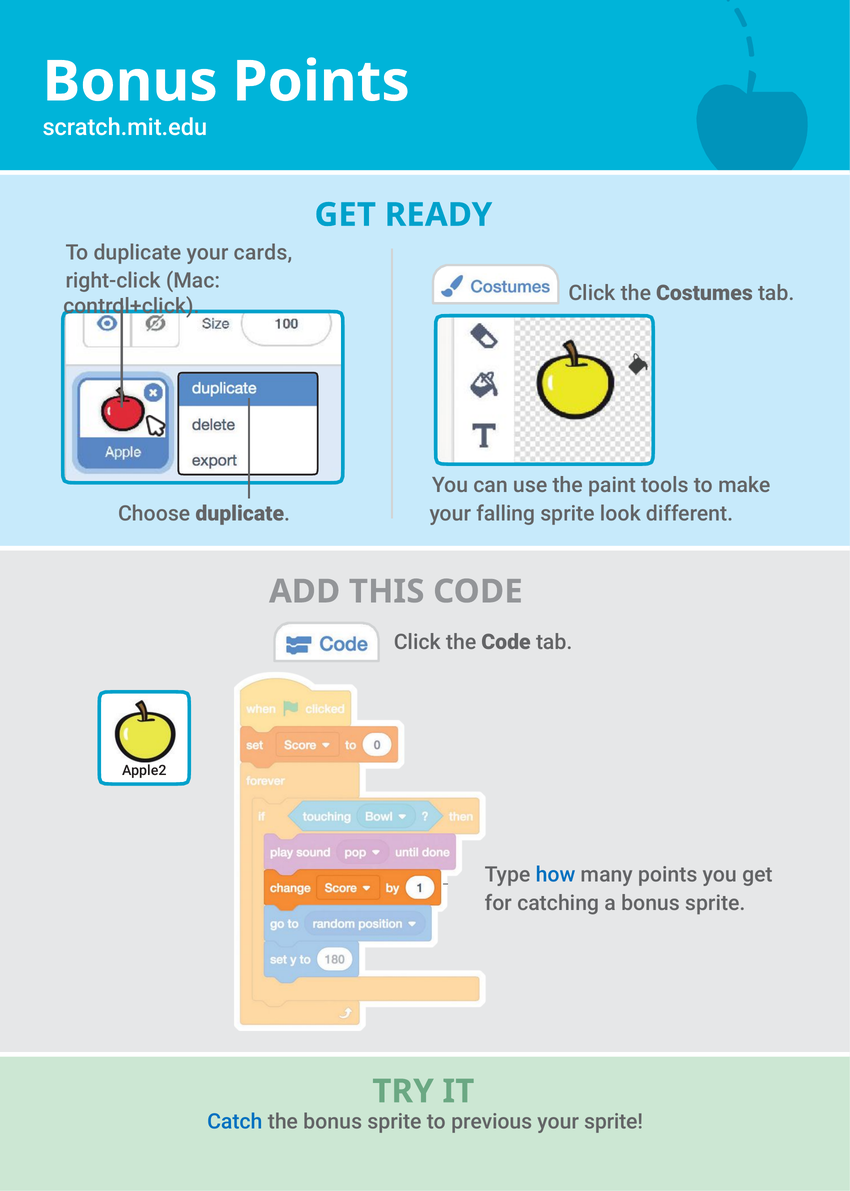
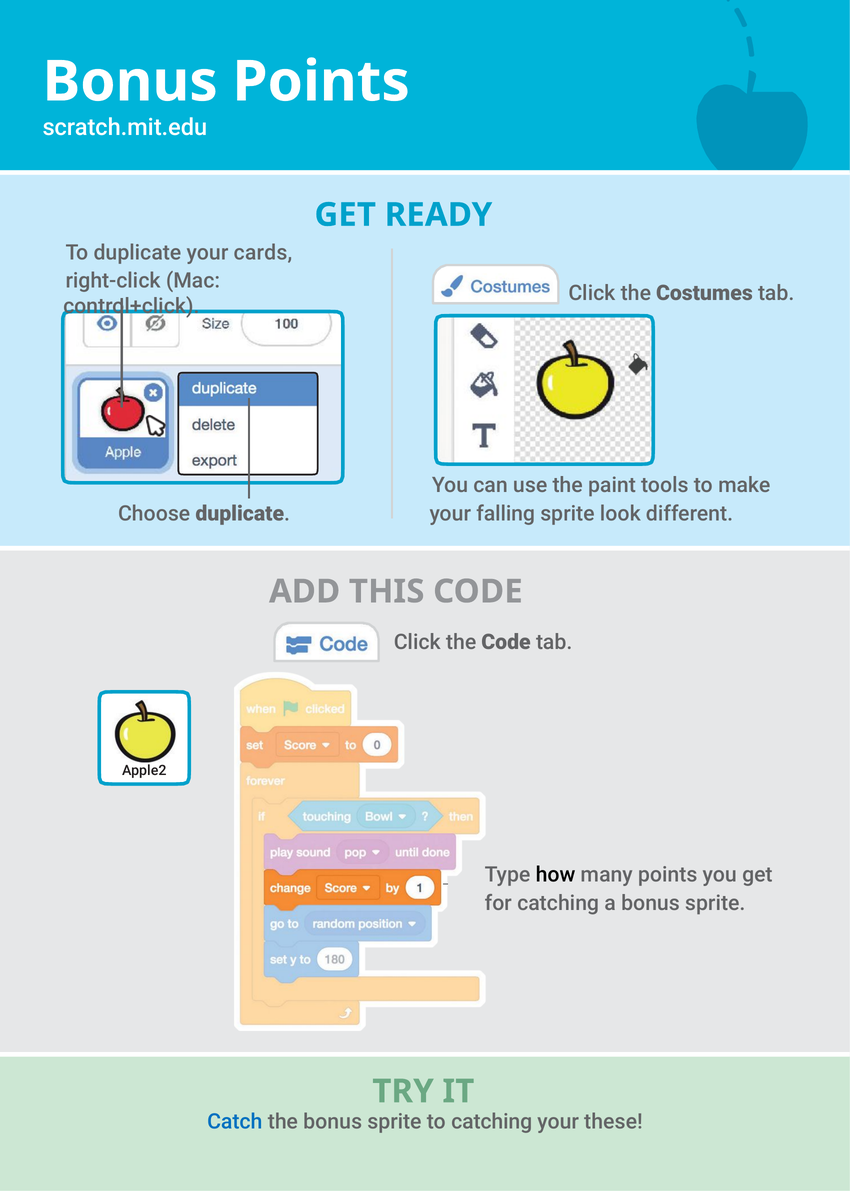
how colour: blue -> black (556, 874)
to previous: previous -> catching (492, 1121)
your sprite: sprite -> these (613, 1121)
